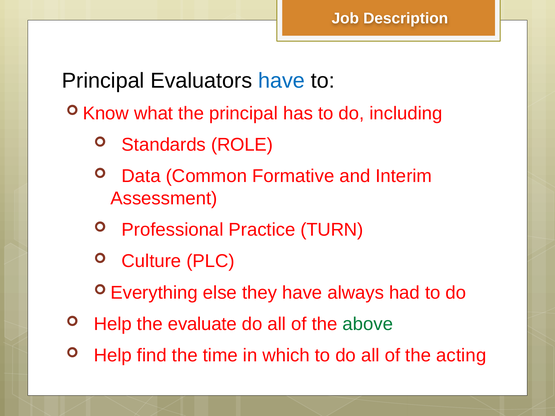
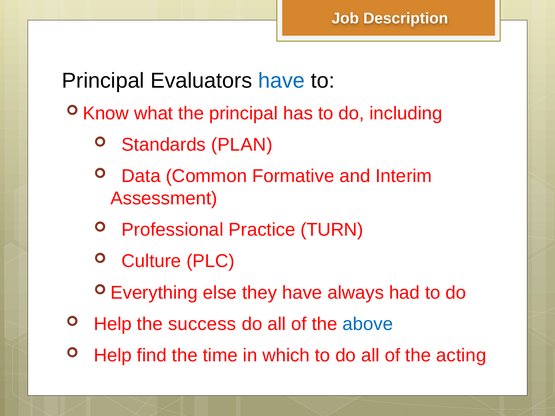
ROLE: ROLE -> PLAN (242, 145)
evaluate: evaluate -> success (202, 324)
above colour: green -> blue (368, 324)
